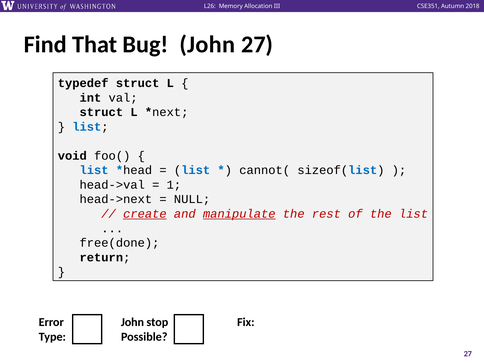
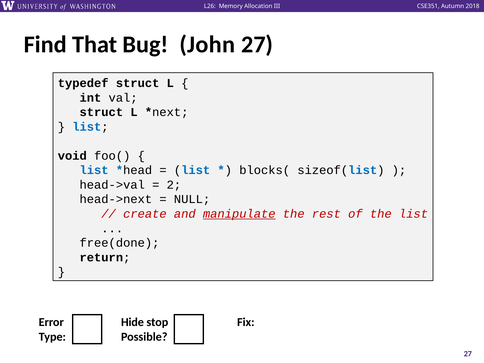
cannot(: cannot( -> blocks( (265, 170)
1: 1 -> 2 (174, 185)
create underline: present -> none (145, 214)
Error John: John -> Hide (132, 322)
